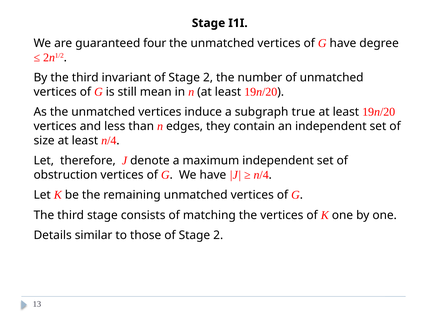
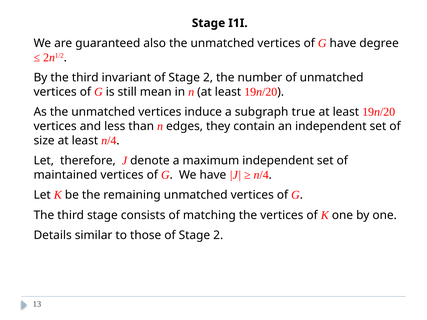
four: four -> also (155, 43)
obstruction: obstruction -> maintained (65, 175)
